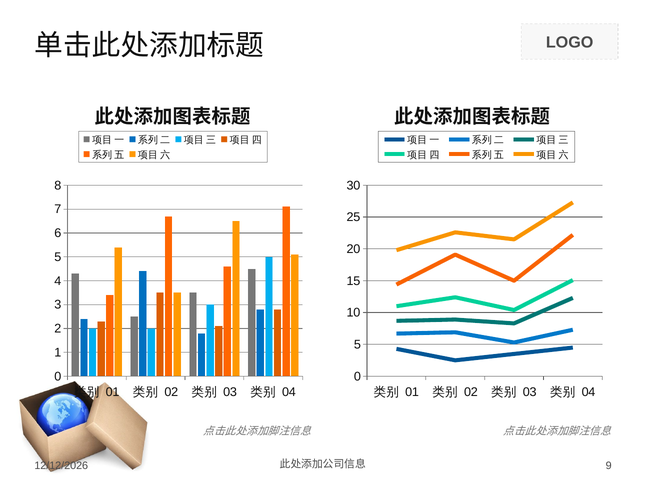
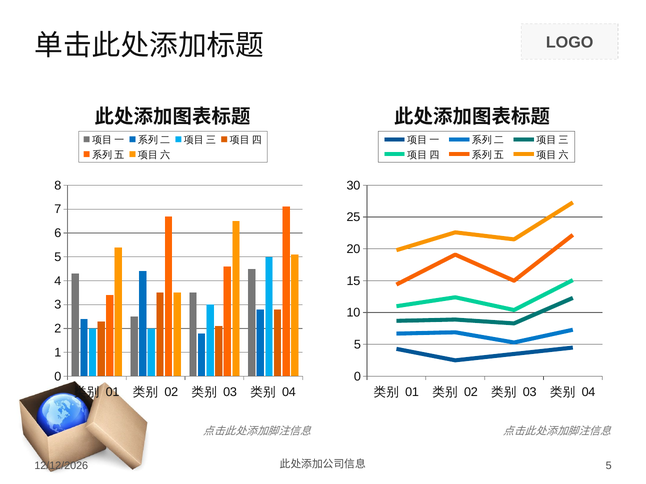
9: 9 -> 5 (609, 466)
